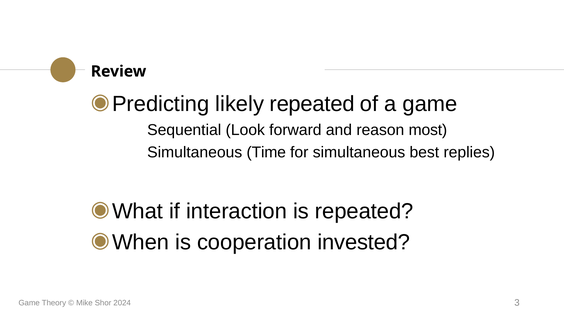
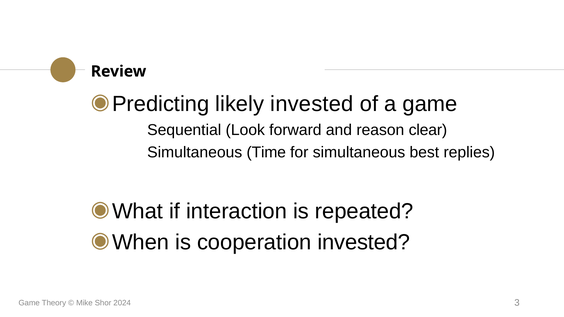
likely repeated: repeated -> invested (312, 104)
most: most -> clear (428, 130)
